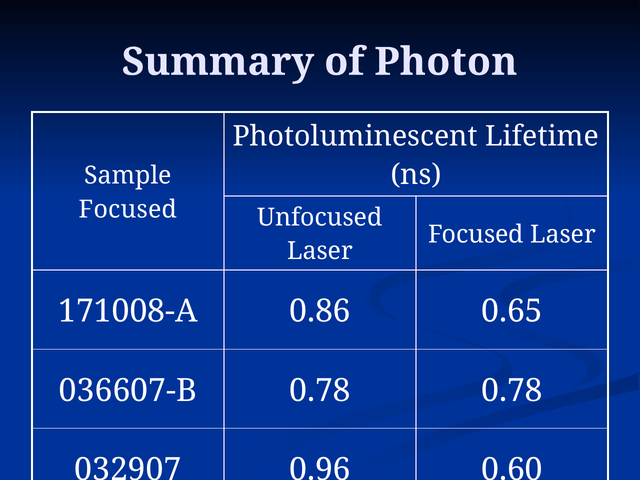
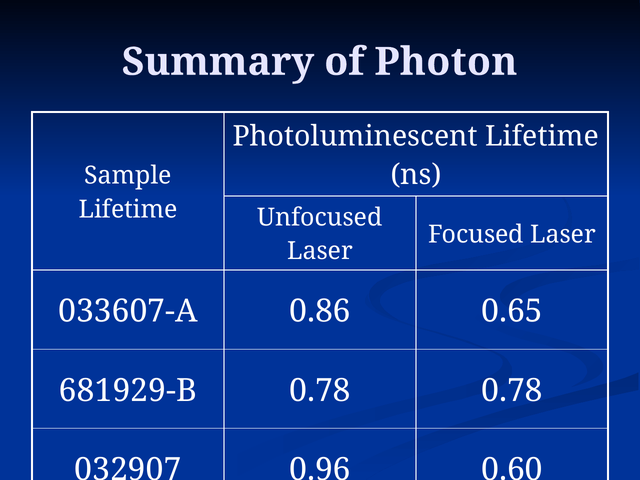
Focused: Focused -> Lifetime (128, 209)
171008-A: 171008-A -> 033607-A (128, 311)
036607-B: 036607-B -> 681929-B (128, 391)
